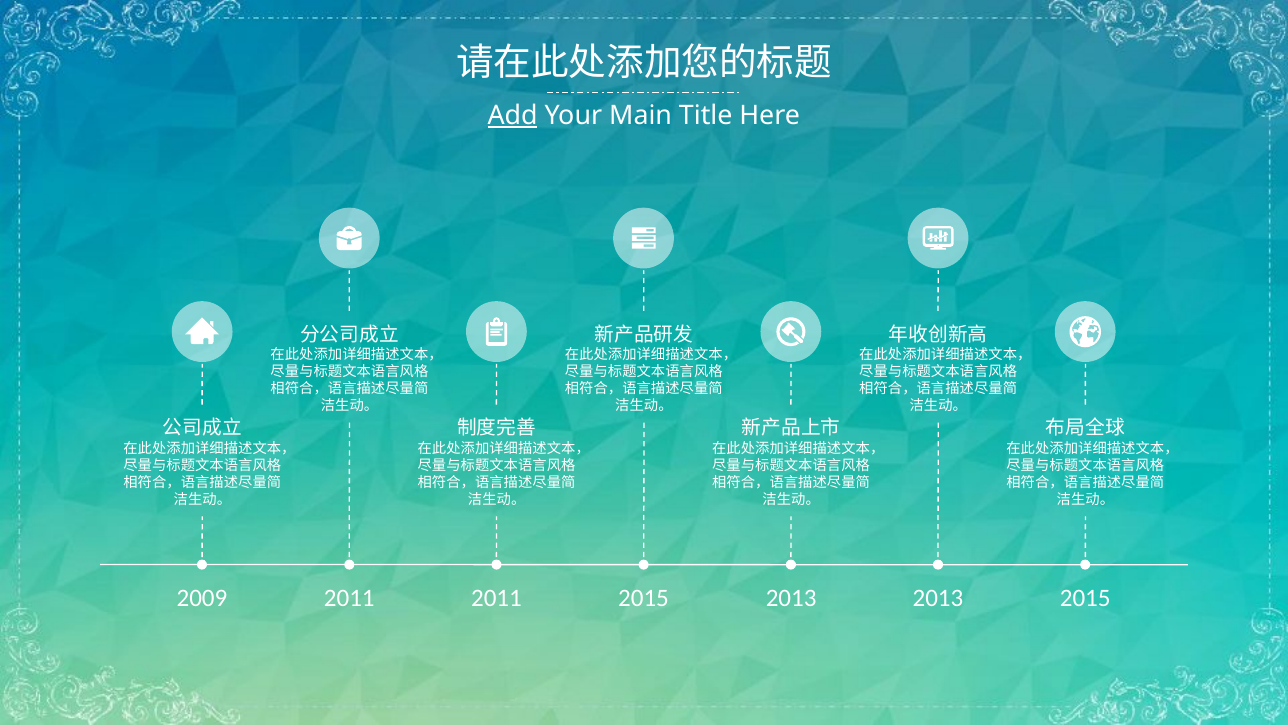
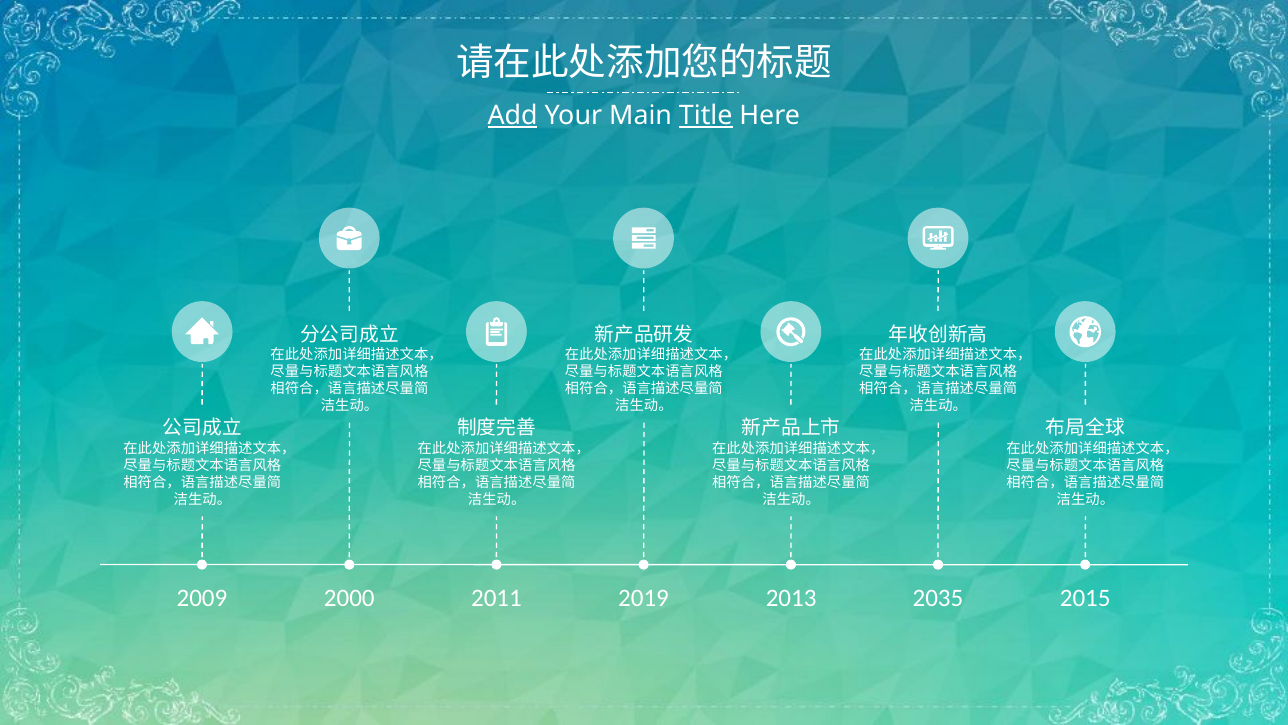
Title underline: none -> present (706, 115)
2009 2011: 2011 -> 2000 (349, 598)
2011 2015: 2015 -> 2019 (644, 598)
2013 2013: 2013 -> 2035 (938, 598)
